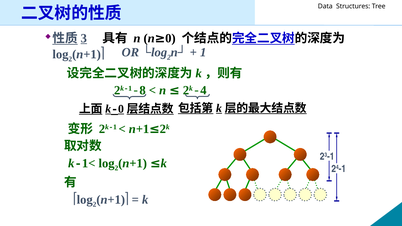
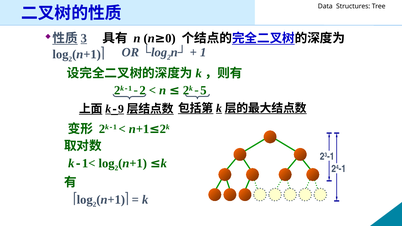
8: 8 -> 2 (143, 90)
4: 4 -> 5 (203, 90)
0: 0 -> 9 (121, 109)
